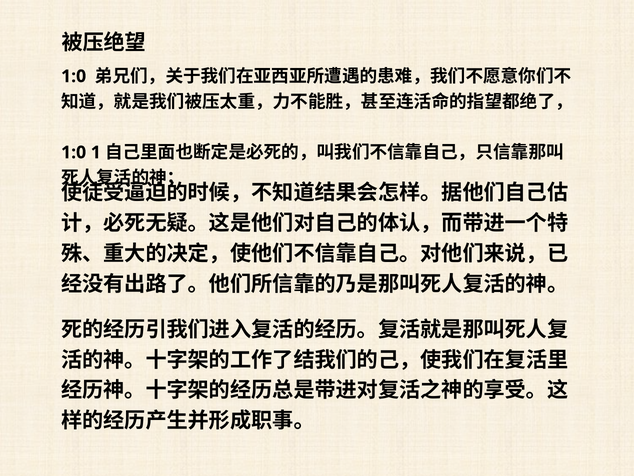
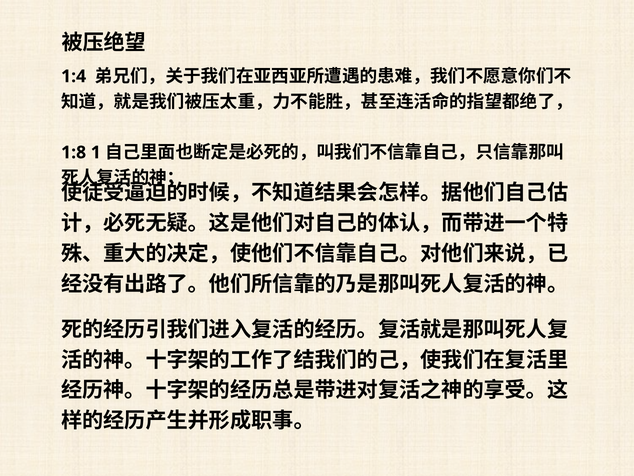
1:0: 1:0 -> 1:4 (74, 76)
1:0: 1:0 -> 1:8 (74, 152)
